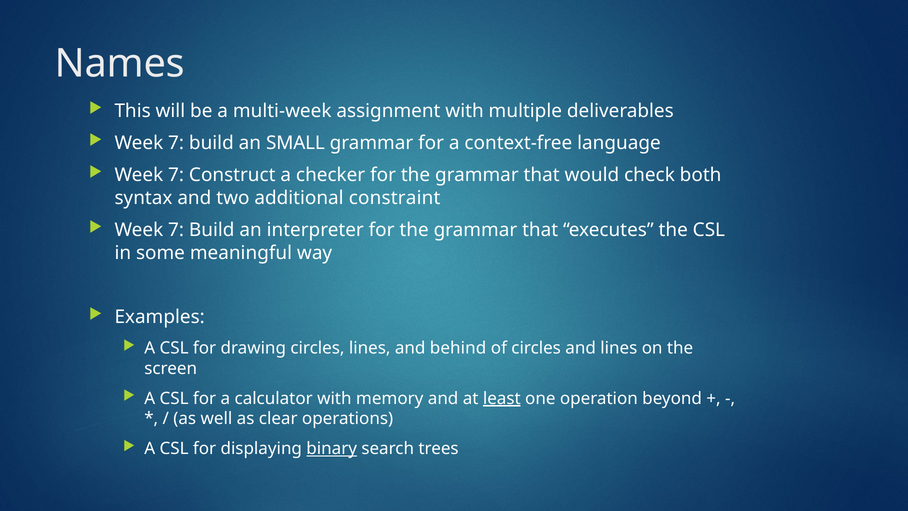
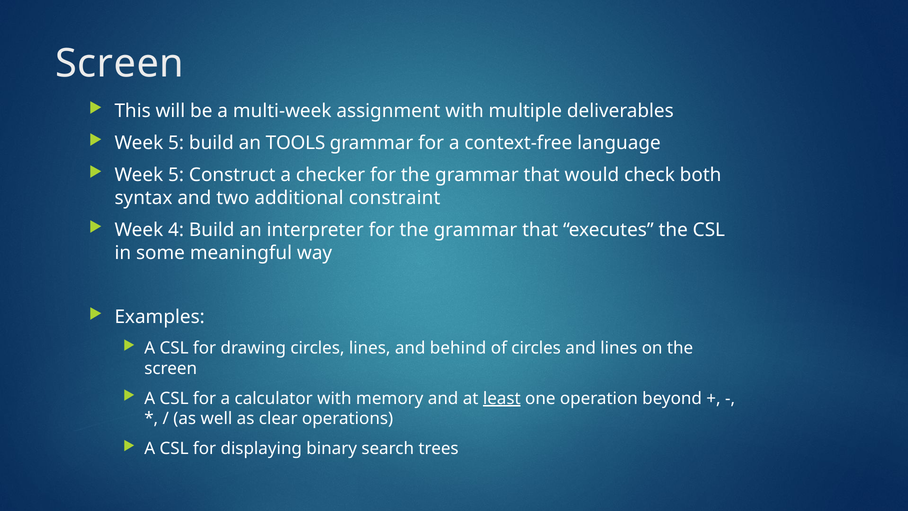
Names: Names -> Screen (120, 64)
7: 7 -> 5 (176, 143)
SMALL: SMALL -> TOOLS (295, 143)
7: 7 -> 5 (176, 175)
7: 7 -> 4 (176, 230)
binary underline: present -> none (332, 449)
